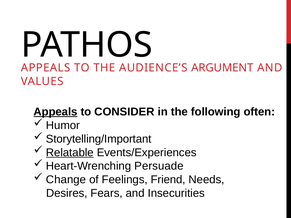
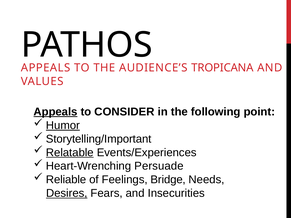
ARGUMENT: ARGUMENT -> TROPICANA (222, 68)
often: often -> point (259, 112)
Humor underline: none -> present (63, 125)
Change: Change -> Reliable (66, 180)
Friend: Friend -> Bridge (168, 180)
Desires underline: none -> present (67, 193)
